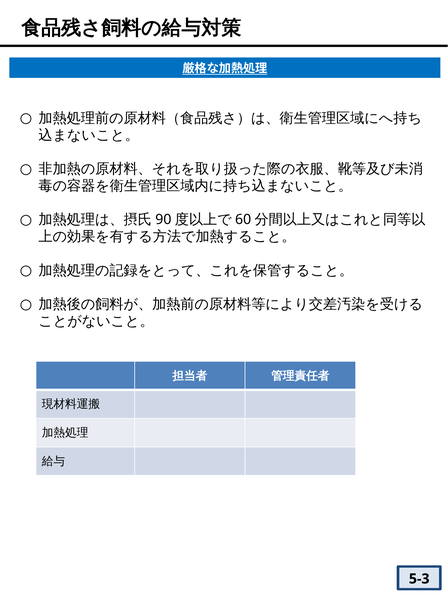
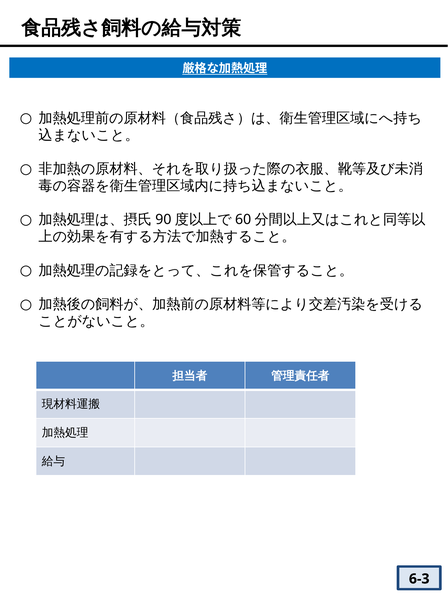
5-3: 5-3 -> 6-3 (419, 579)
